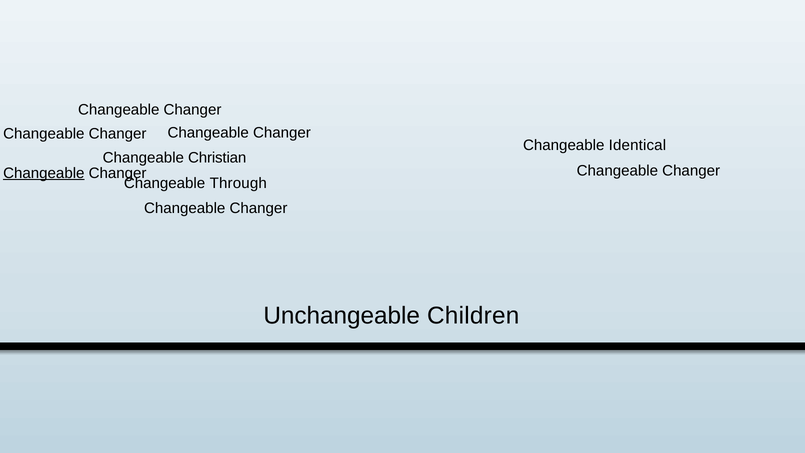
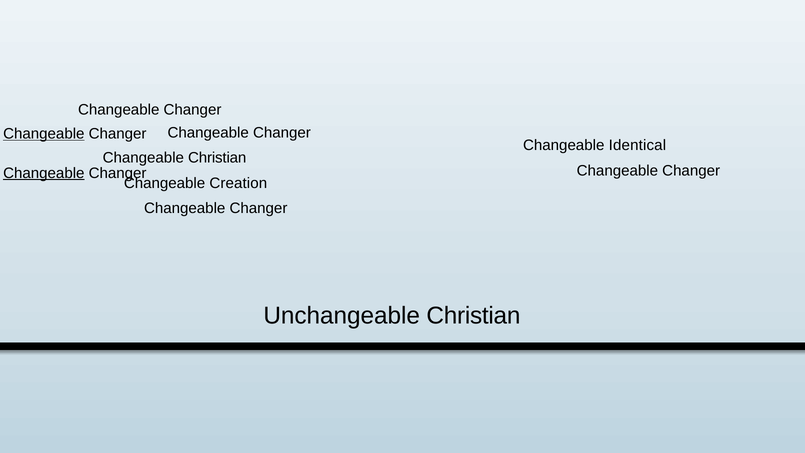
Changeable underline: none -> present (44, 134)
Through: Through -> Creation (238, 183)
Unchangeable Children: Children -> Christian (473, 316)
